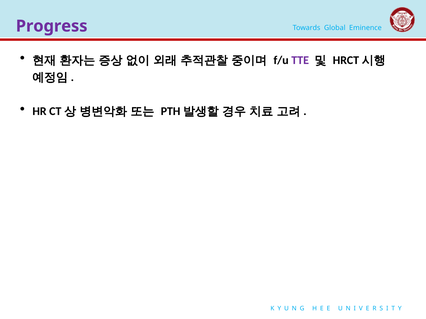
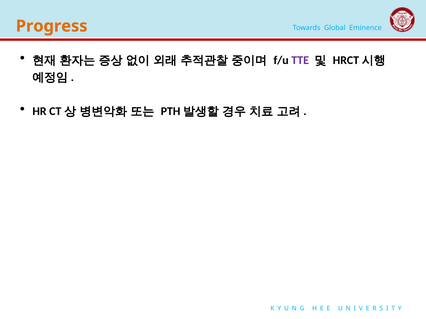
Progress colour: purple -> orange (52, 26)
